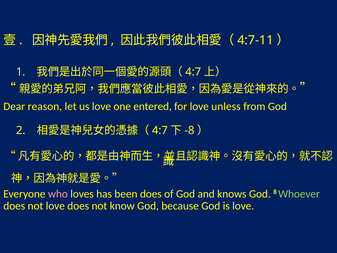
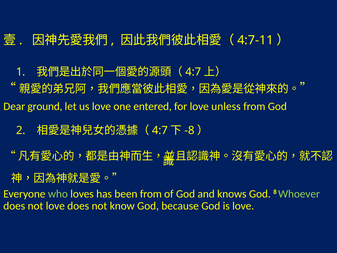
reason: reason -> ground (45, 106)
who colour: pink -> light green (58, 194)
been does: does -> from (151, 194)
